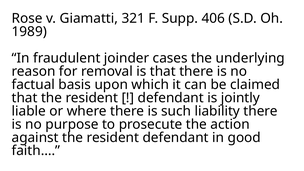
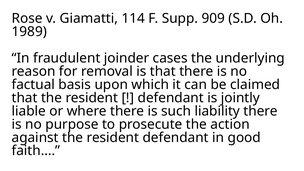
321: 321 -> 114 (133, 18)
406: 406 -> 909 (213, 18)
